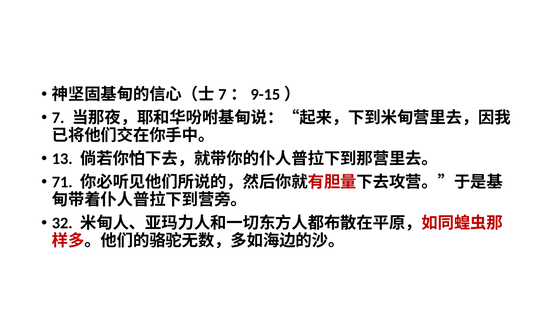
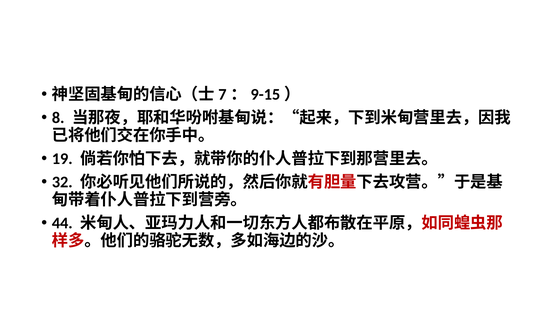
7: 7 -> 8 (58, 118)
13: 13 -> 19 (62, 159)
71: 71 -> 32 (62, 182)
32: 32 -> 44 (62, 223)
